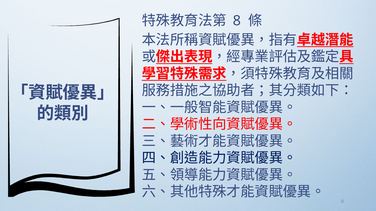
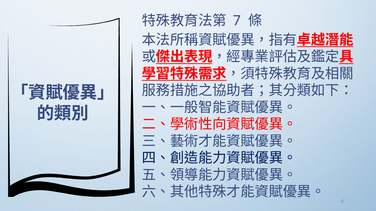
8: 8 -> 7 (237, 21)
